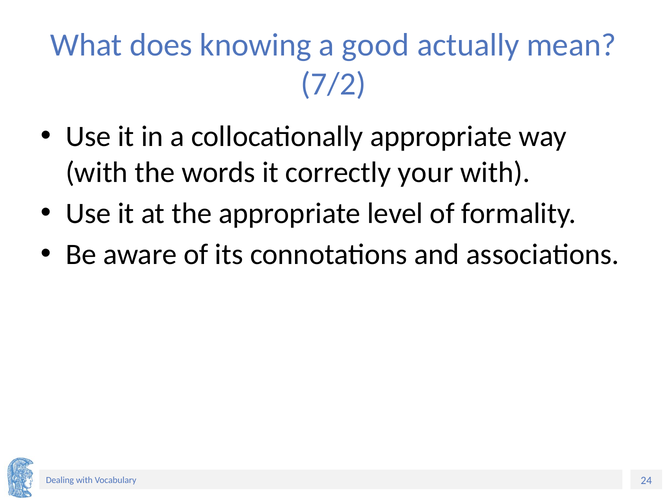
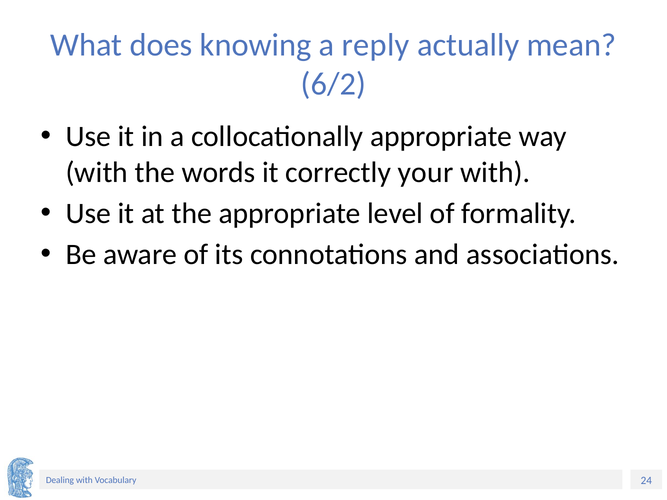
good: good -> reply (376, 45)
7/2: 7/2 -> 6/2 (333, 84)
